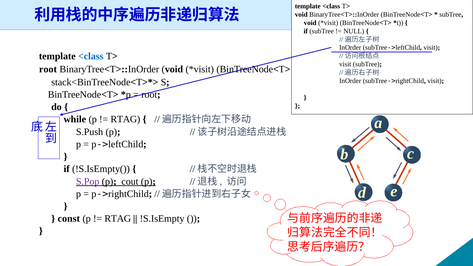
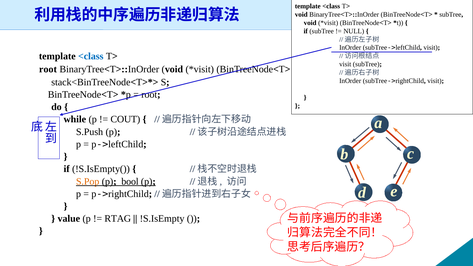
RTAG: RTAG -> COUT (125, 119)
S.Pop colour: purple -> orange (88, 181)
cout: cout -> bool (130, 181)
const: const -> value (69, 219)
